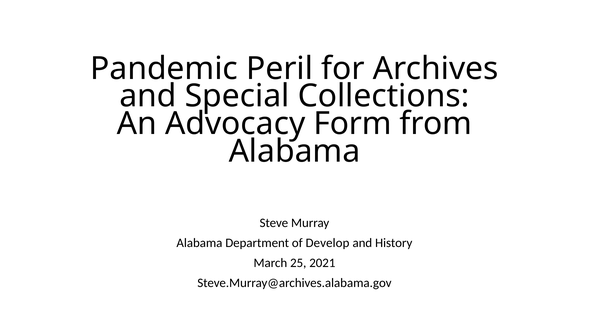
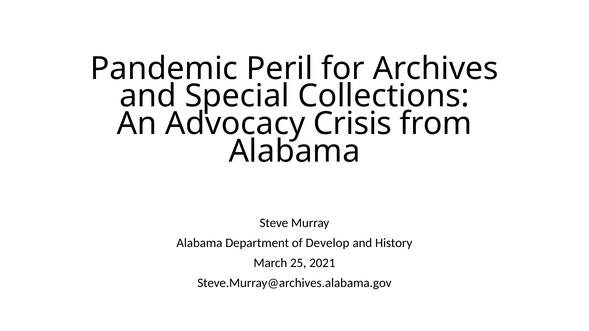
Form: Form -> Crisis (353, 124)
